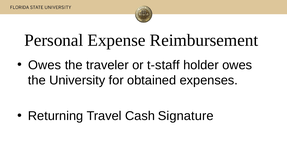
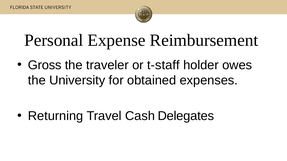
Owes: Owes -> Gross (45, 65)
Signature: Signature -> Delegates (186, 116)
